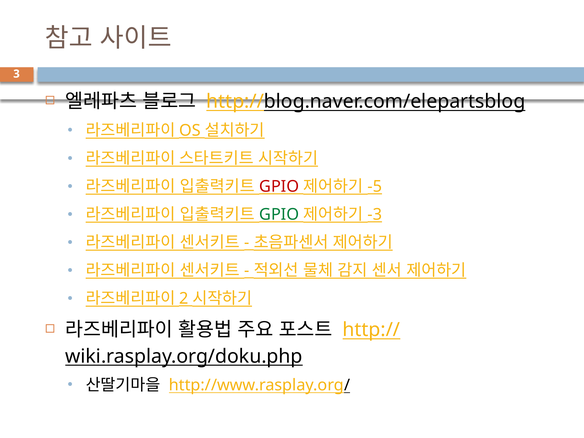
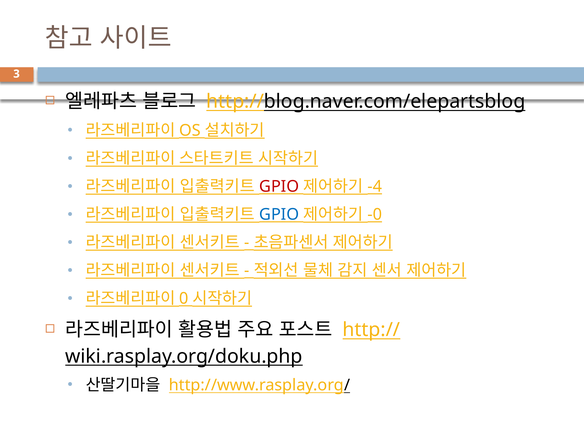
-5: -5 -> -4 (375, 186)
GPIO colour: green -> blue (279, 214)
-3: -3 -> -0 (375, 214)
2: 2 -> 0 (184, 298)
